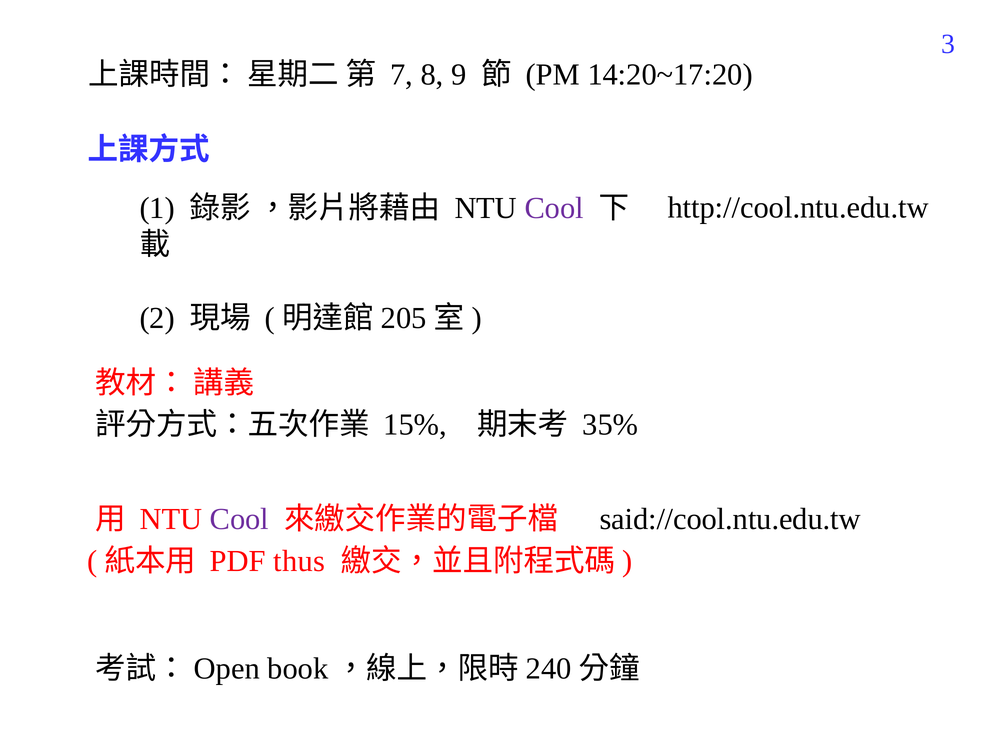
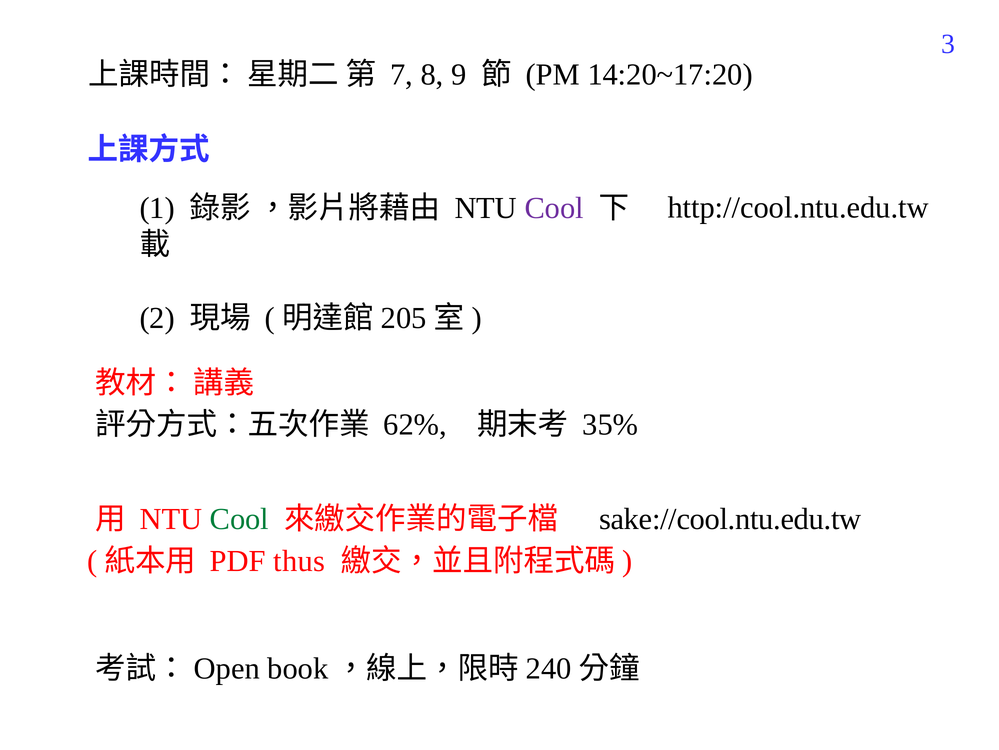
15%: 15% -> 62% (415, 424)
Cool colour: purple -> green (239, 519)
said://cool.ntu.edu.tw: said://cool.ntu.edu.tw -> sake://cool.ntu.edu.tw (730, 519)
